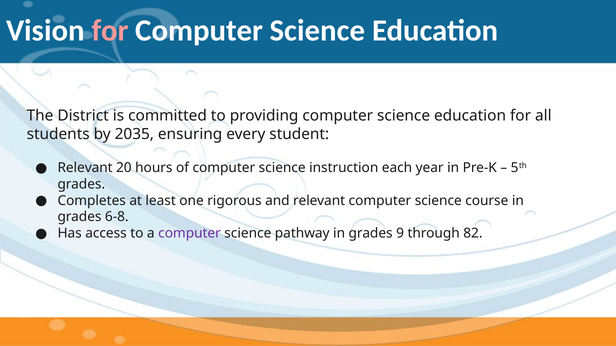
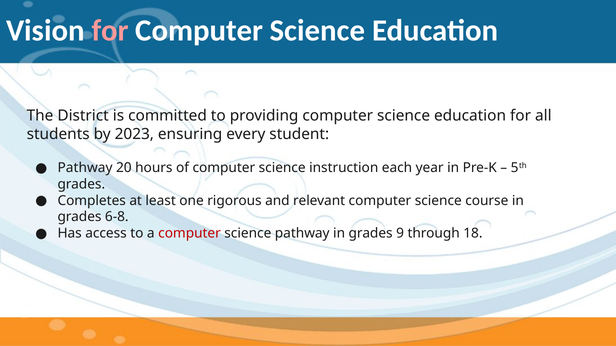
2035: 2035 -> 2023 (134, 134)
Relevant: Relevant -> Pathway (85, 168)
computer colour: purple -> red (190, 234)
82: 82 -> 18 (473, 234)
